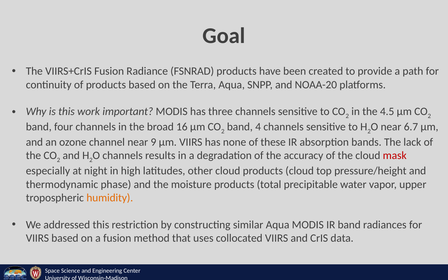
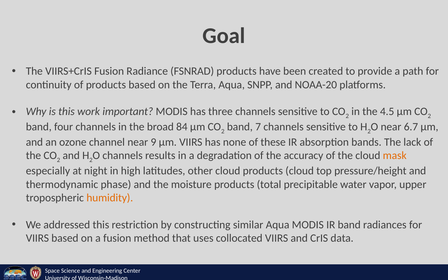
16: 16 -> 84 (182, 127)
4: 4 -> 7 (258, 127)
mask colour: red -> orange (395, 156)
